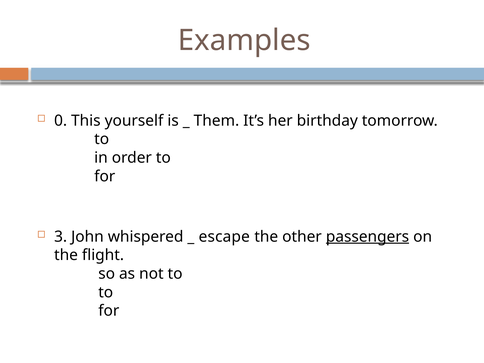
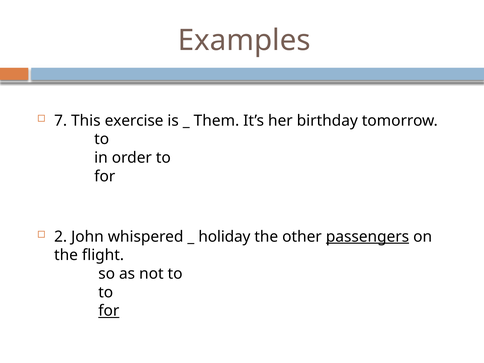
0: 0 -> 7 (61, 121)
yourself: yourself -> exercise (134, 121)
3: 3 -> 2 (61, 237)
escape: escape -> holiday (224, 237)
for underline: none -> present (109, 311)
